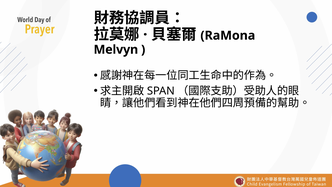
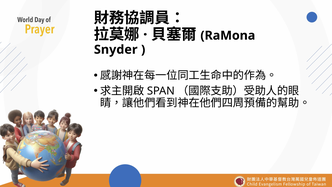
Melvyn: Melvyn -> Snyder (116, 50)
